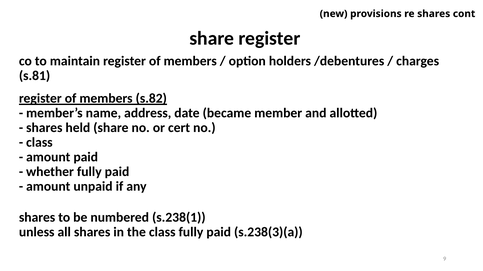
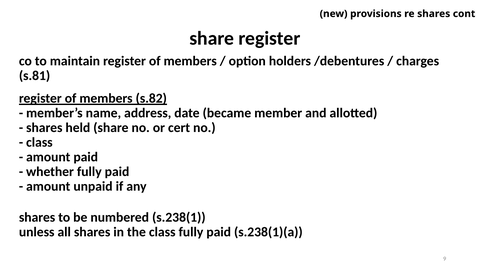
s.238(3)(a: s.238(3)(a -> s.238(1)(a (268, 233)
